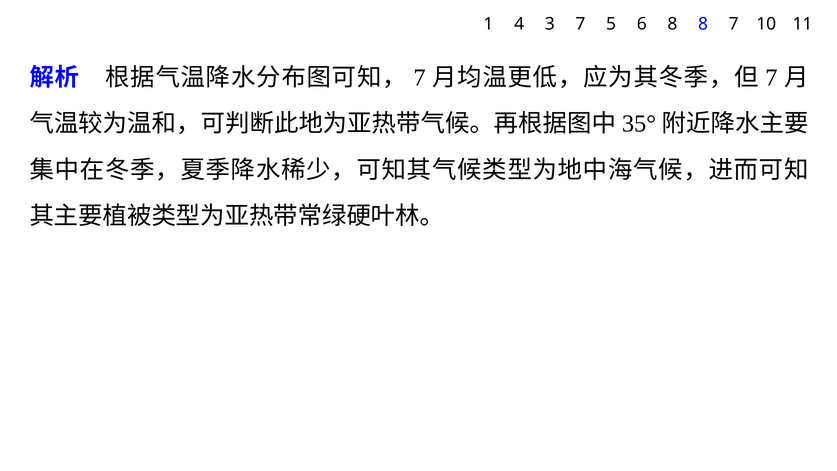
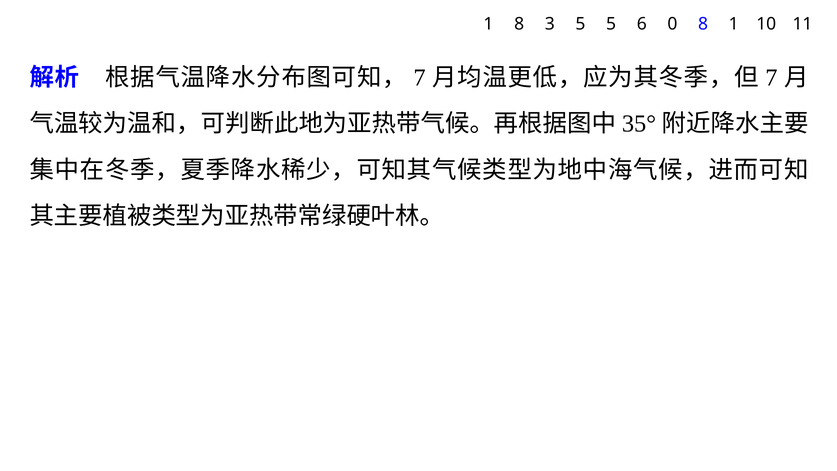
1 4: 4 -> 8 (519, 24)
3 7: 7 -> 5 (580, 24)
6 8: 8 -> 0 (672, 24)
8 7: 7 -> 1 (734, 24)
